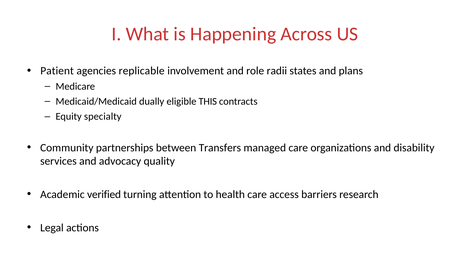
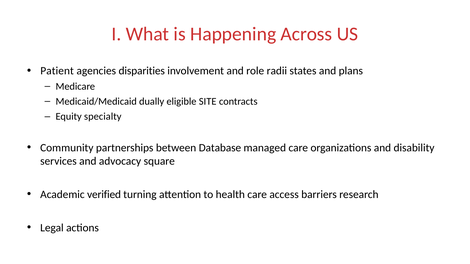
replicable: replicable -> disparities (142, 71)
THIS: THIS -> SITE (208, 102)
Transfers: Transfers -> Database (220, 148)
quality: quality -> square (159, 161)
